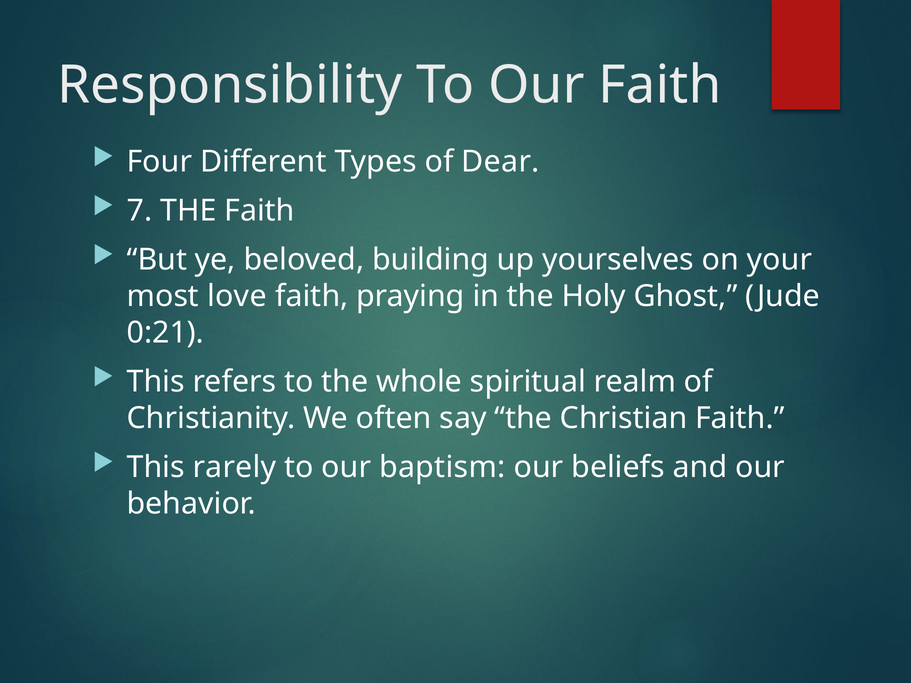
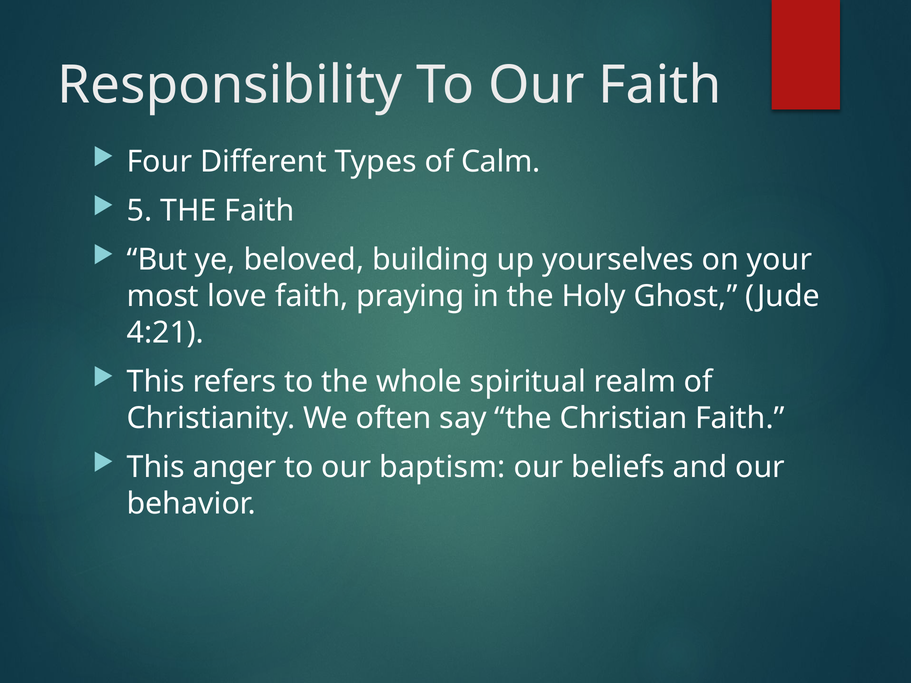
Dear: Dear -> Calm (501, 162)
7: 7 -> 5 (140, 211)
0:21: 0:21 -> 4:21 (165, 333)
rarely: rarely -> anger (235, 467)
